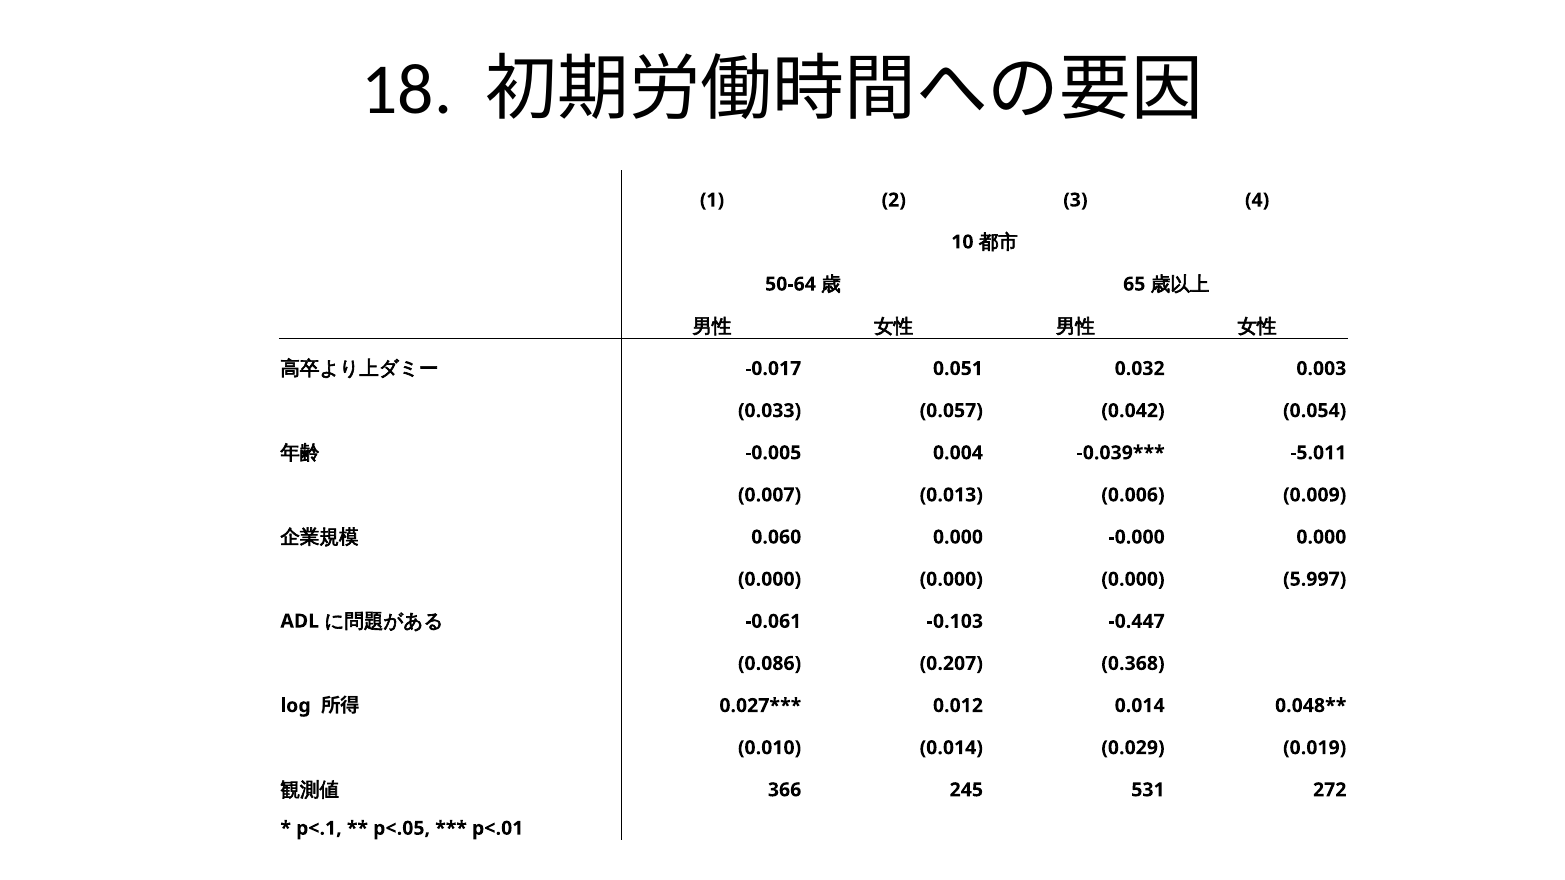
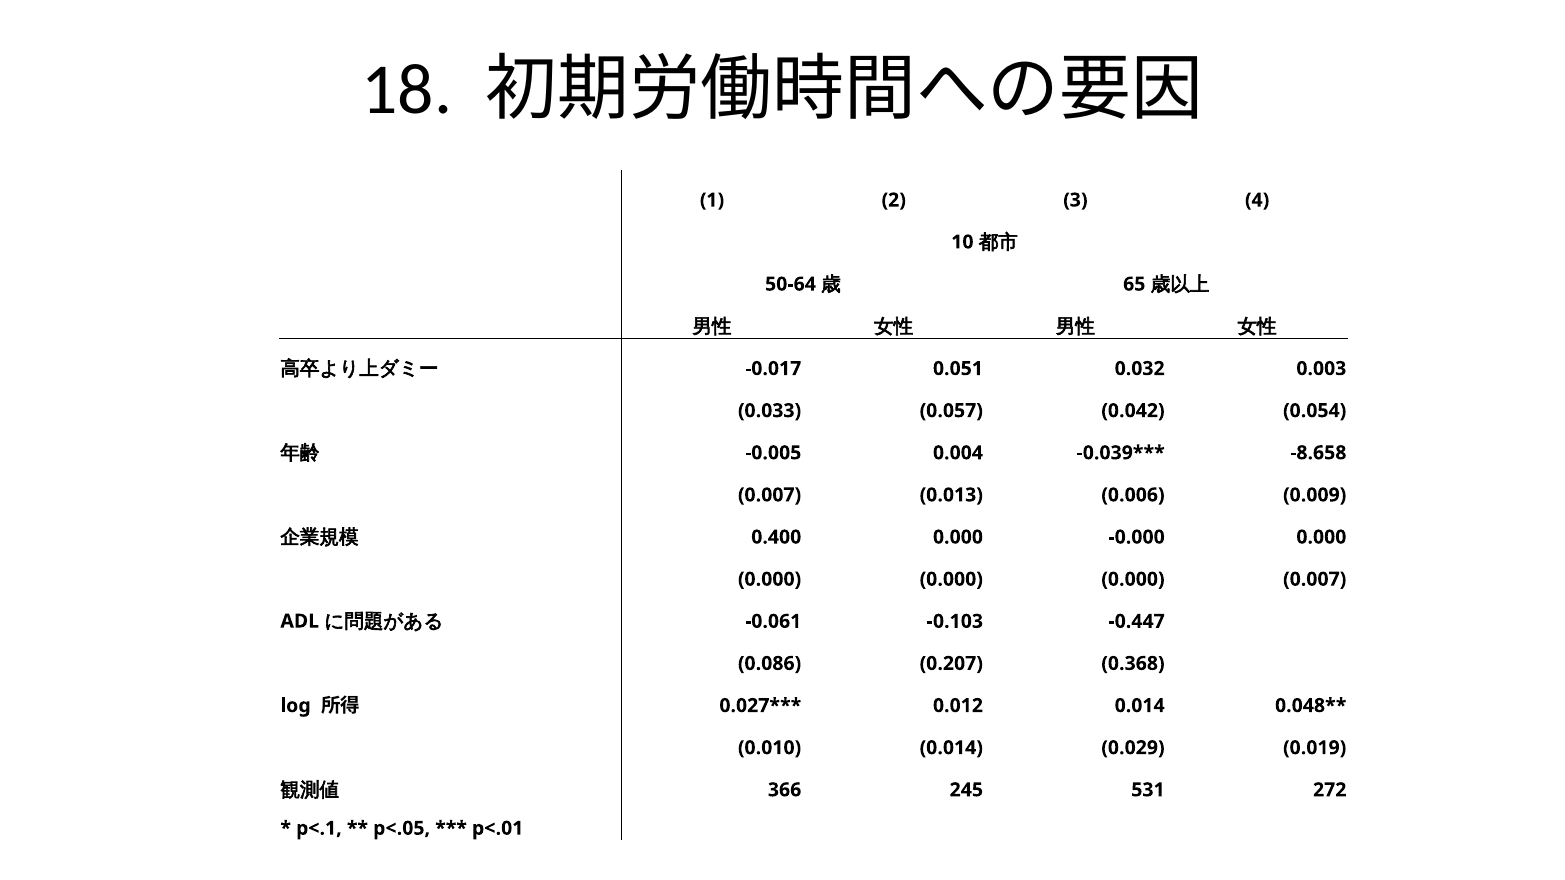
-5.011: -5.011 -> -8.658 (1318, 453)
0.060: 0.060 -> 0.400 (776, 537)
0.000 5.997: 5.997 -> 0.007 (1315, 579)
